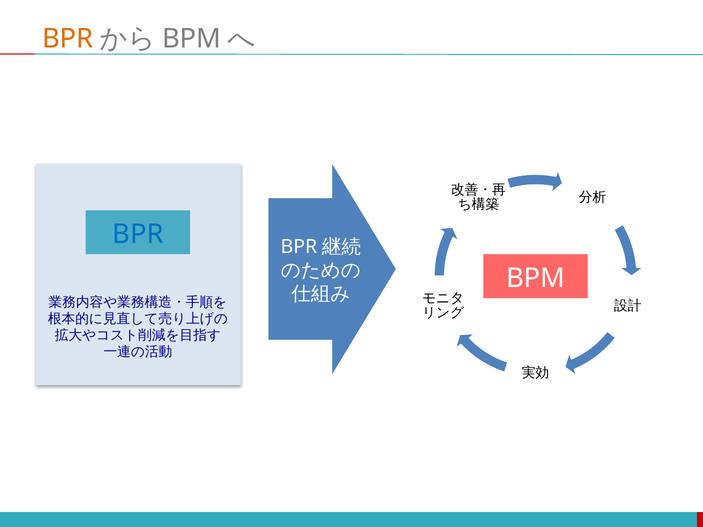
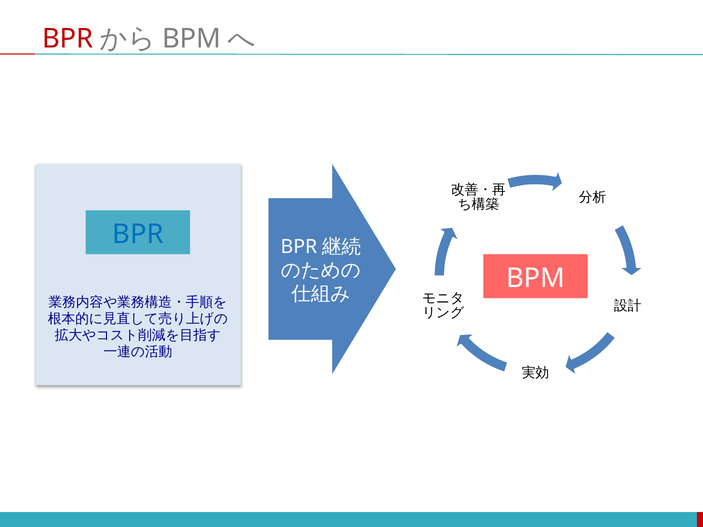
BPR colour: orange -> red (68, 39)
